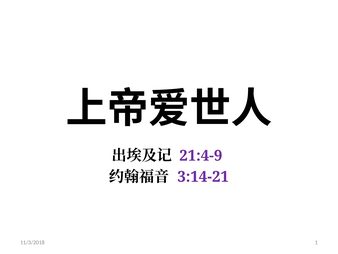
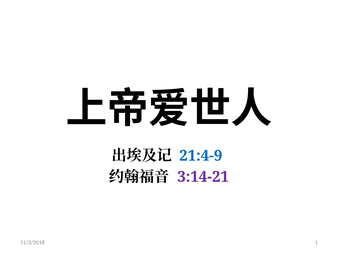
21:4-9 colour: purple -> blue (201, 155)
